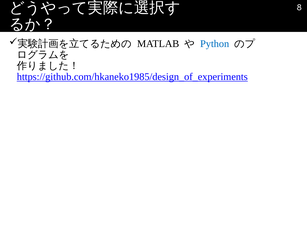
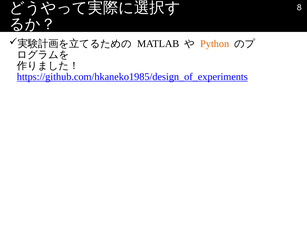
Python colour: blue -> orange (215, 44)
